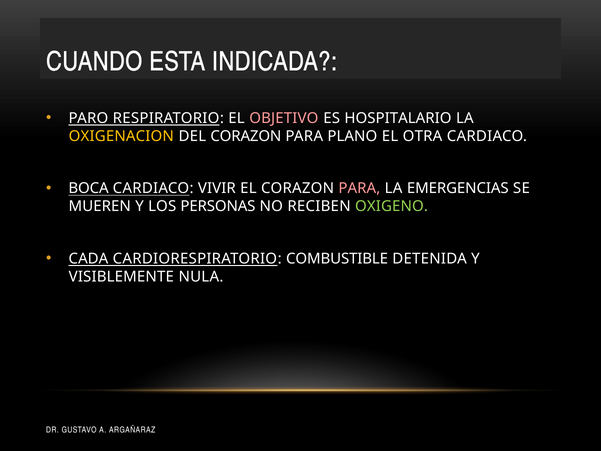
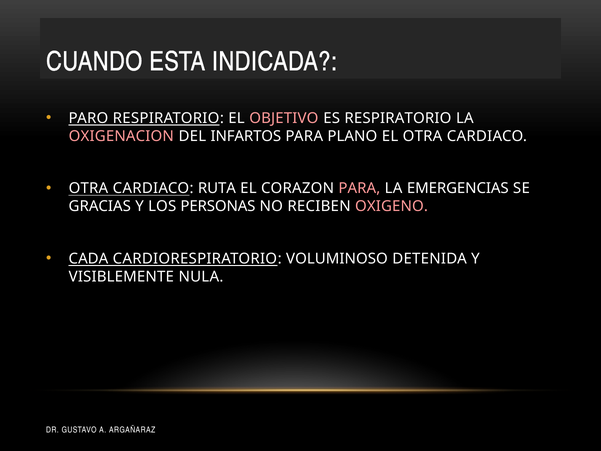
ES HOSPITALARIO: HOSPITALARIO -> RESPIRATORIO (398, 118)
OXIGENACION colour: yellow -> pink (121, 136)
DEL CORAZON: CORAZON -> INFARTOS (246, 136)
BOCA: BOCA -> OTRA (88, 188)
VIVIR: VIVIR -> RUTA (217, 188)
MUEREN: MUEREN -> GRACIAS (100, 206)
OXIGENO colour: light green -> pink (392, 206)
COMBUSTIBLE: COMBUSTIBLE -> VOLUMINOSO (337, 259)
